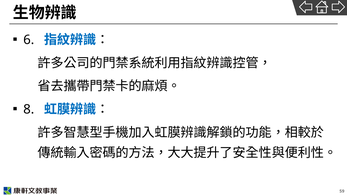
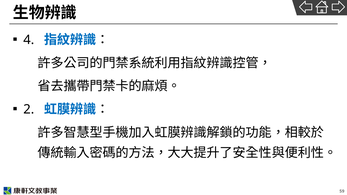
6: 6 -> 4 (29, 40)
8: 8 -> 2 (29, 109)
